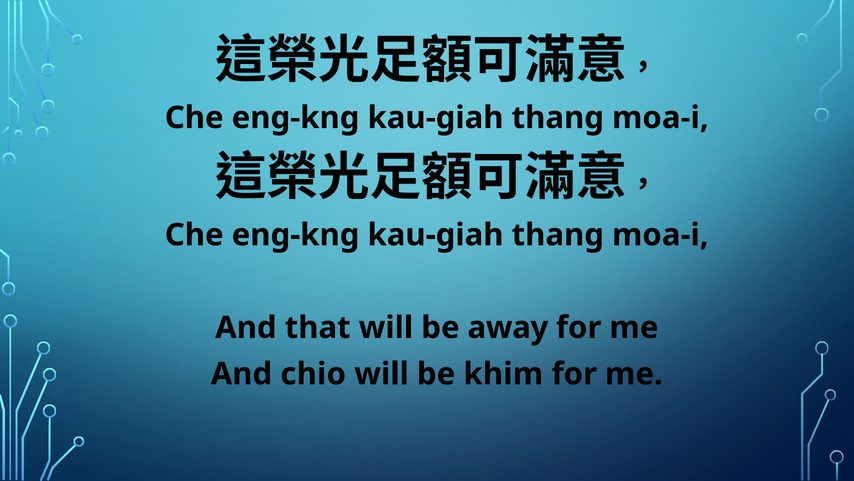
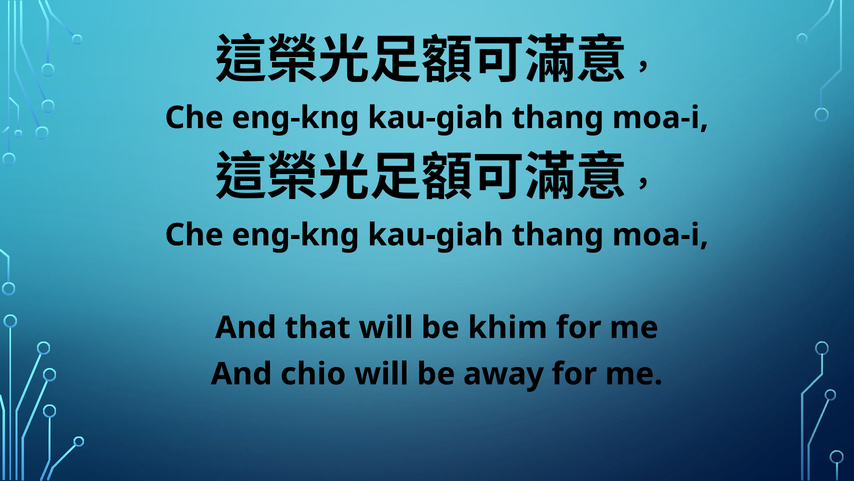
away: away -> khim (508, 327)
khim: khim -> away (504, 374)
